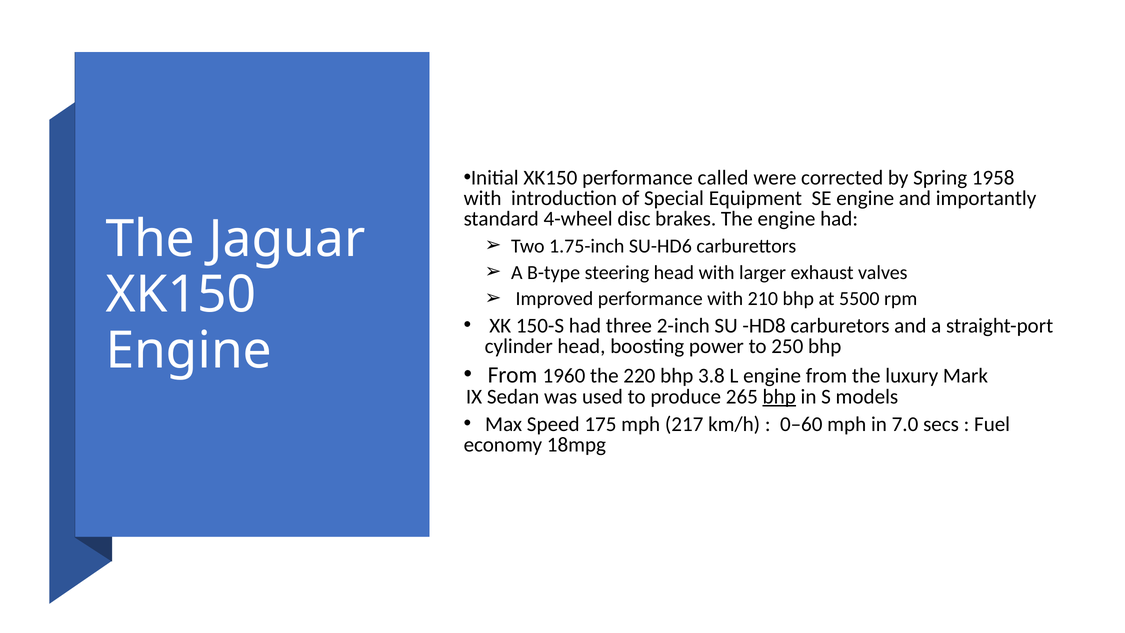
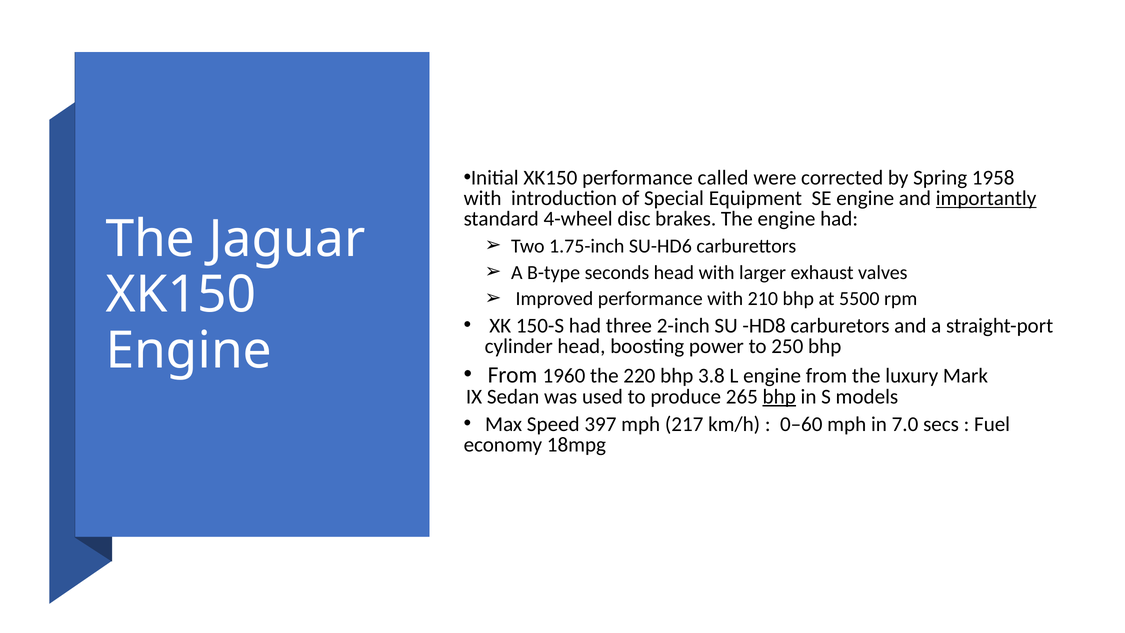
importantly underline: none -> present (986, 198)
steering: steering -> seconds (617, 272)
175: 175 -> 397 (600, 424)
